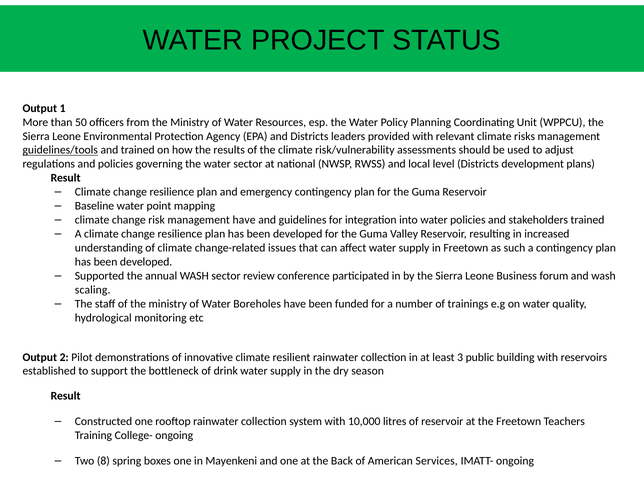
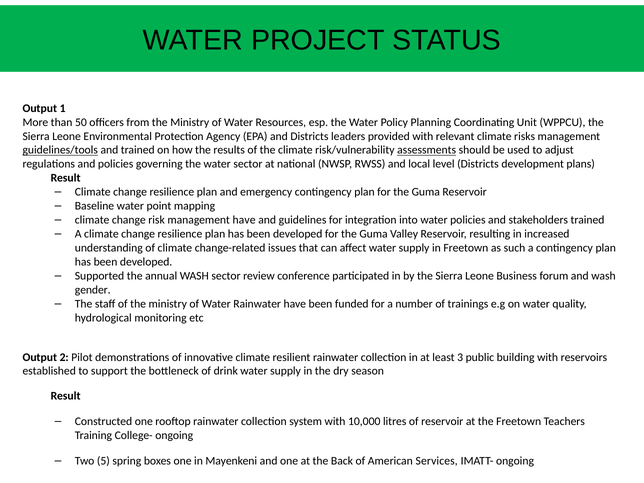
assessments underline: none -> present (427, 150)
scaling: scaling -> gender (93, 290)
Water Boreholes: Boreholes -> Rainwater (257, 304)
8: 8 -> 5 (103, 461)
